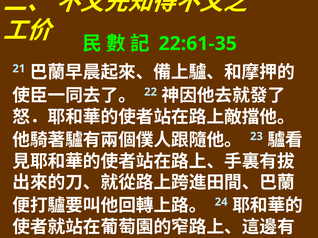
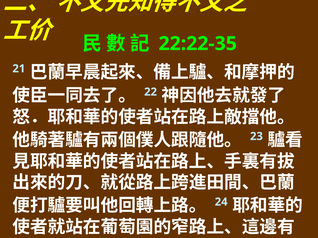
22:61-35: 22:61-35 -> 22:22-35 (198, 44)
